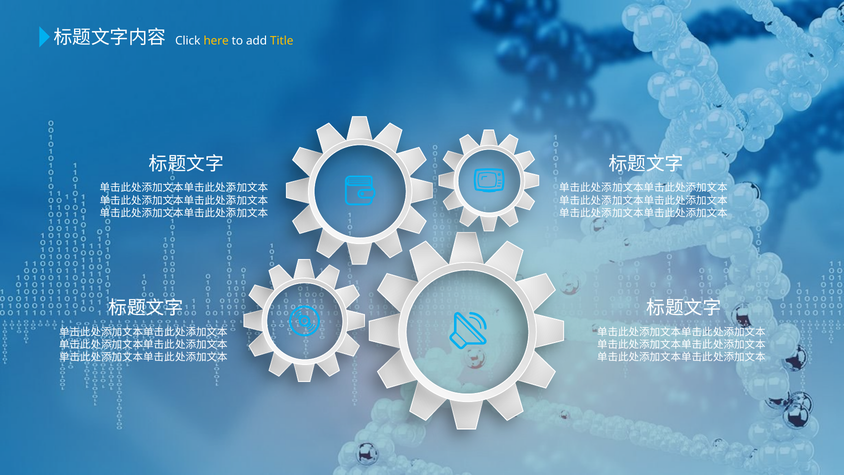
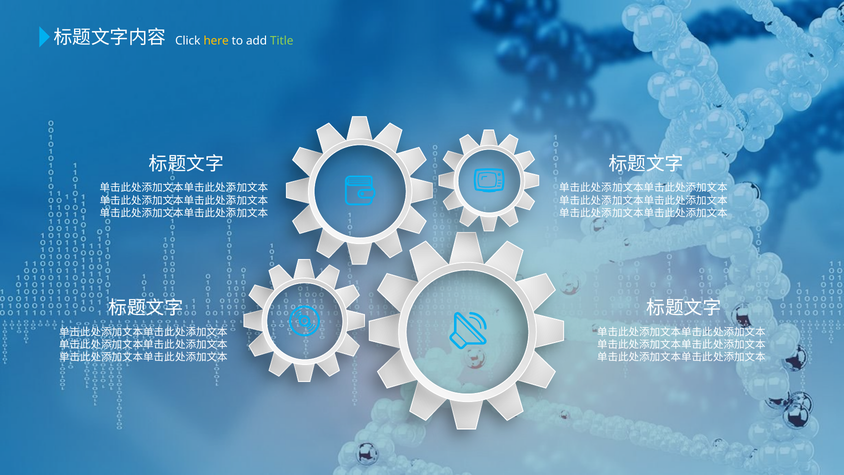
Title colour: yellow -> light green (282, 41)
